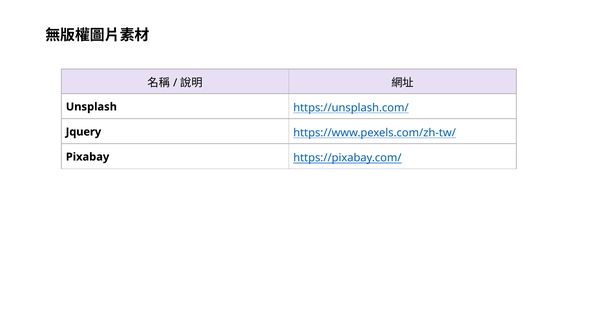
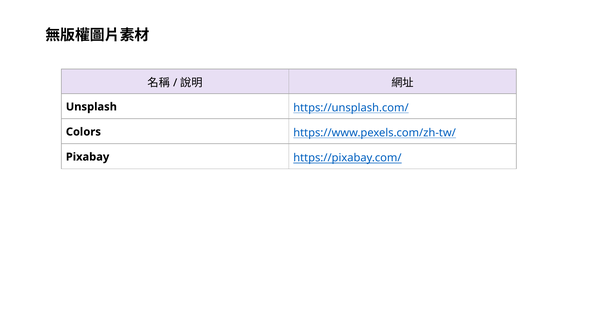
Jquery: Jquery -> Colors (83, 132)
